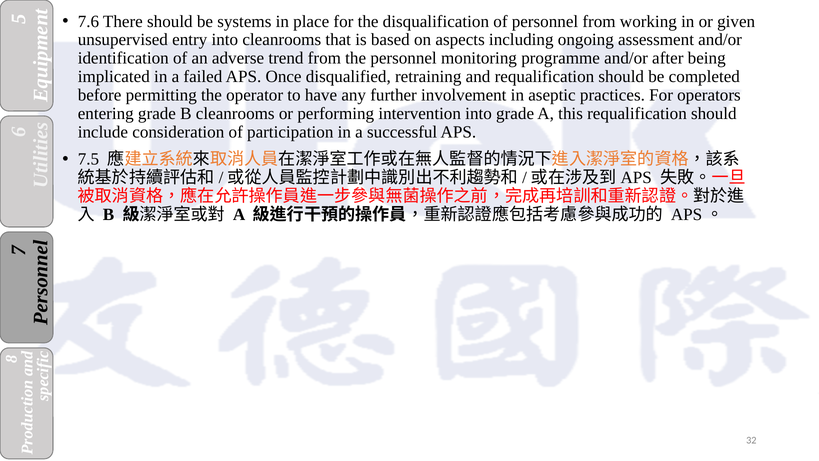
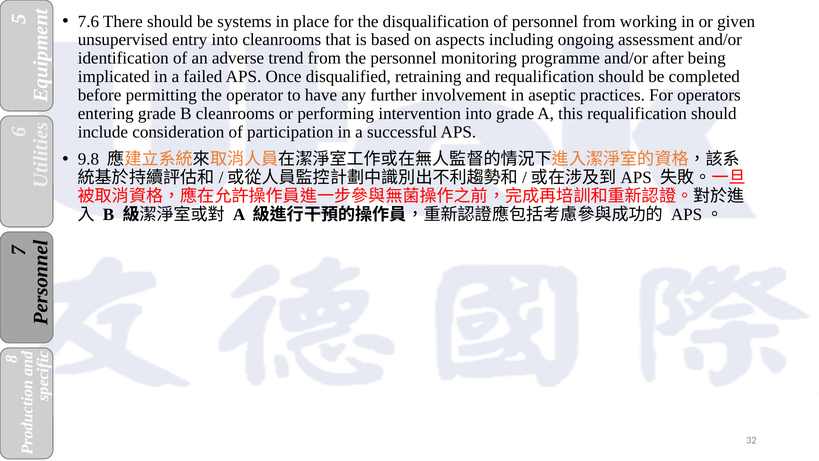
7.5: 7.5 -> 9.8 (88, 159)
